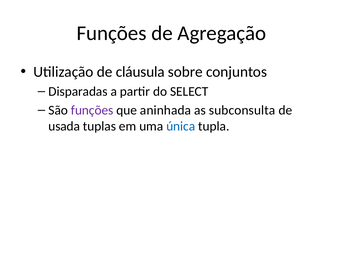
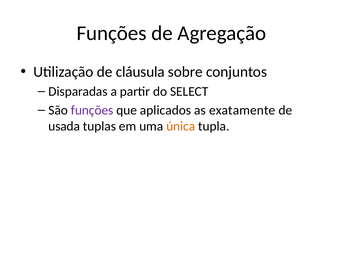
aninhada: aninhada -> aplicados (166, 110)
subconsulta: subconsulta -> exatamente (242, 110)
única colour: blue -> orange (181, 126)
